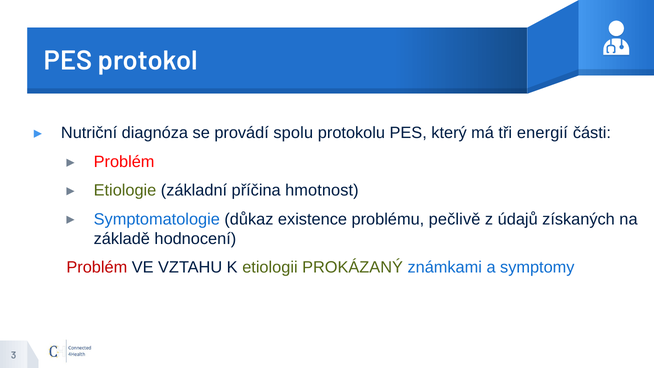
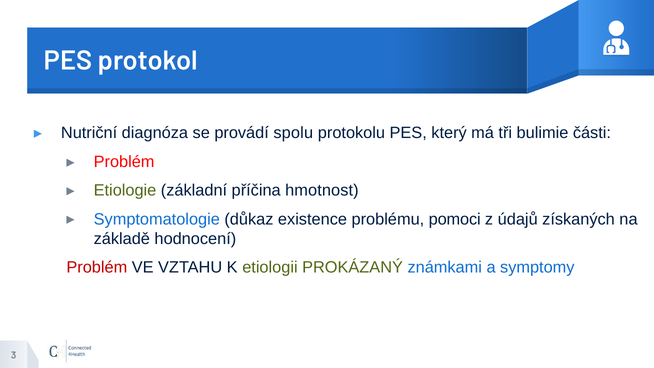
energií: energií -> bulimie (542, 133)
pečlivě: pečlivě -> pomoci (455, 219)
